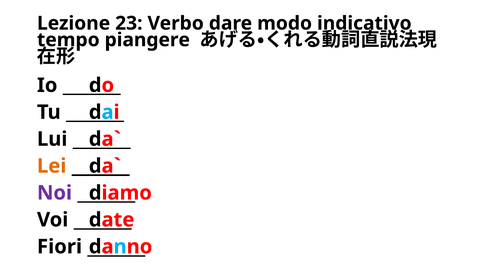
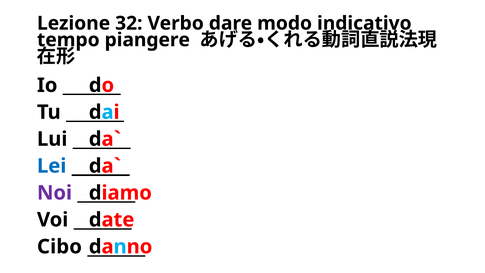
23: 23 -> 32 (129, 23)
Lei colour: orange -> blue (52, 166)
Fiori: Fiori -> Cibo (59, 247)
